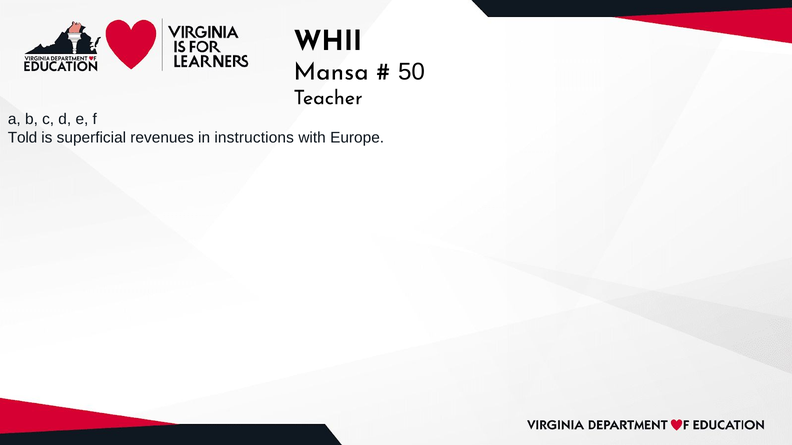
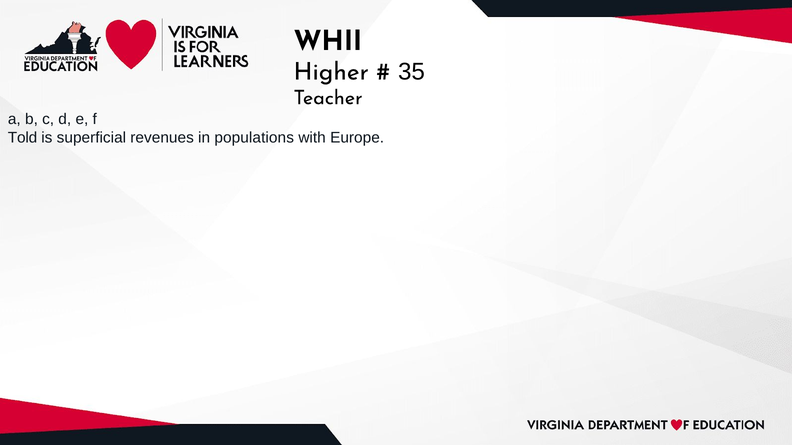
Mansa: Mansa -> Higher (331, 72)
50: 50 -> 35 (412, 72)
instructions: instructions -> populations (254, 138)
